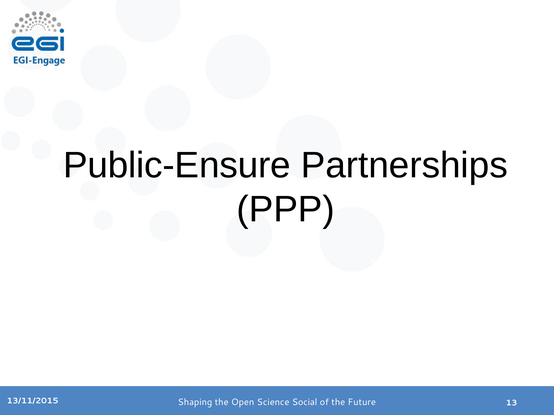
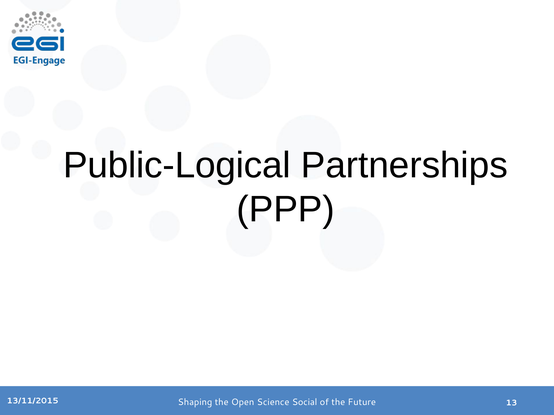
Public-Ensure: Public-Ensure -> Public-Logical (177, 165)
